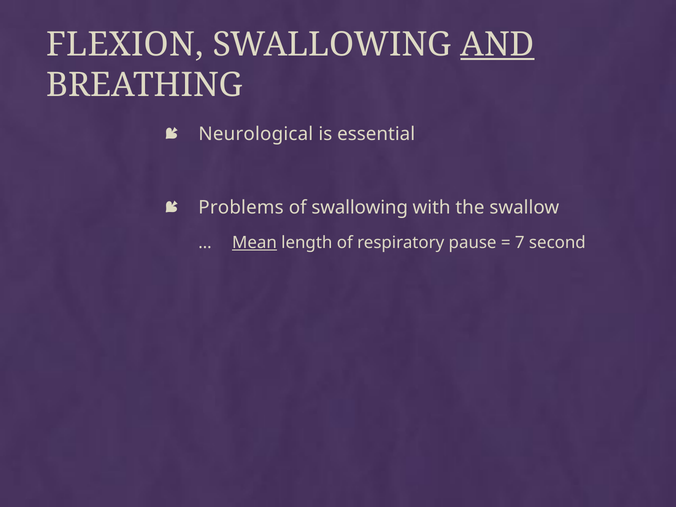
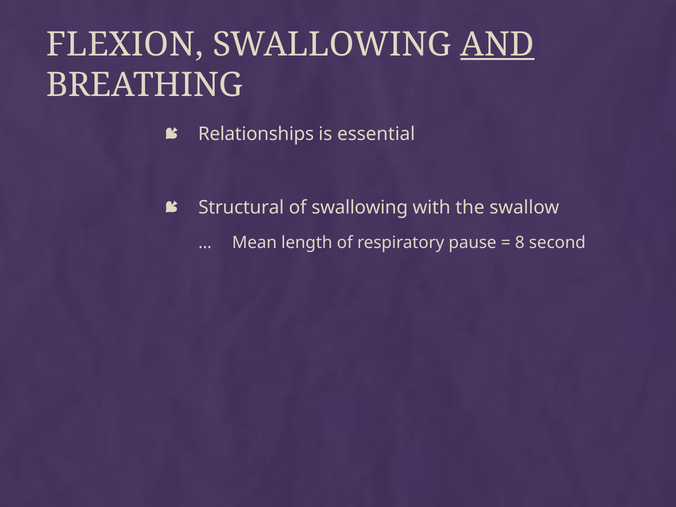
Neurological: Neurological -> Relationships (256, 134)
Problems: Problems -> Structural (241, 208)
Mean underline: present -> none (254, 243)
7: 7 -> 8 (520, 243)
